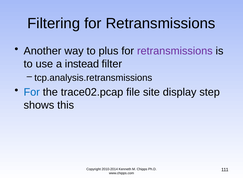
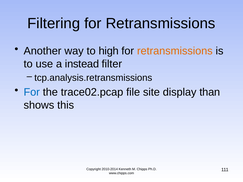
plus: plus -> high (109, 51)
retransmissions colour: purple -> orange (175, 51)
step: step -> than (210, 92)
